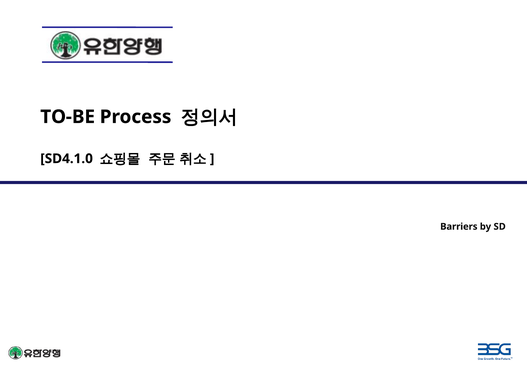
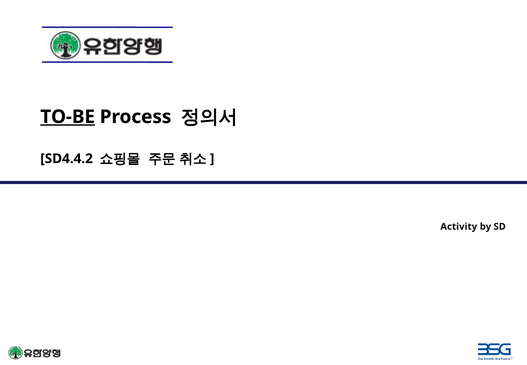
TO-BE underline: none -> present (68, 117)
SD4.1.0: SD4.1.0 -> SD4.4.2 (67, 159)
Barriers: Barriers -> Activity (459, 227)
